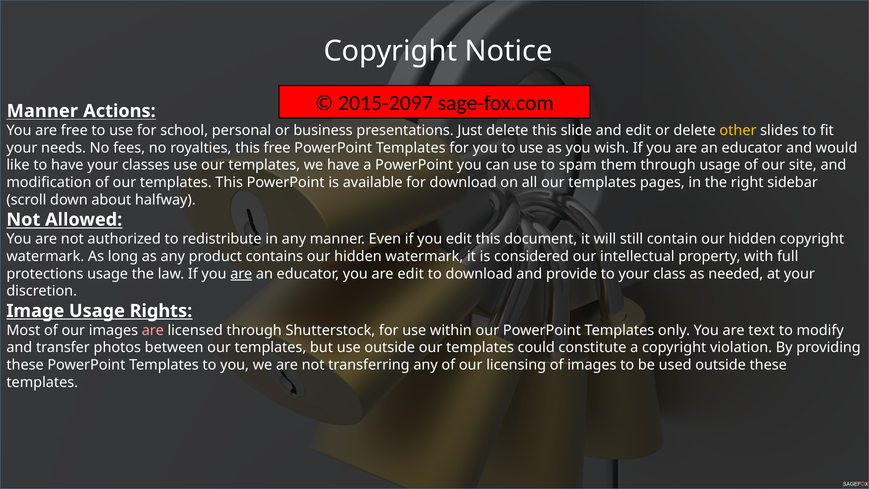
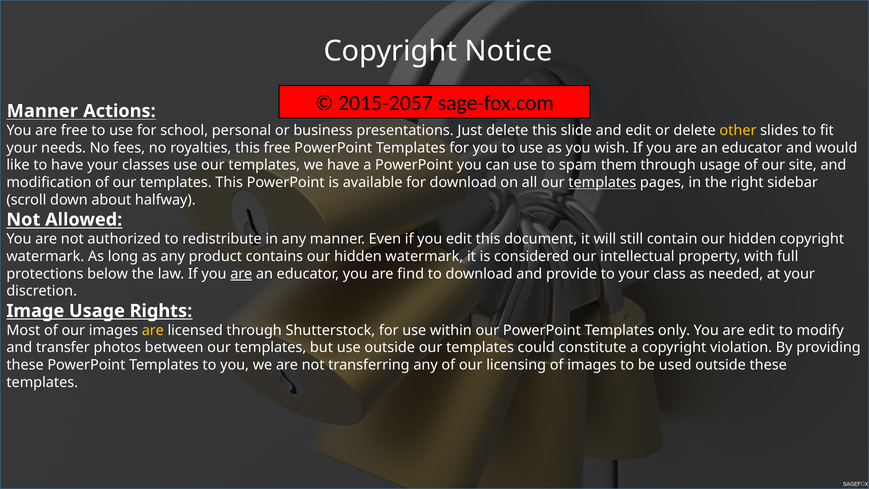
2015-2097: 2015-2097 -> 2015-2057 (385, 103)
templates underline: none -> present (602, 182)
protections usage: usage -> below (108, 274)
are edit: edit -> find (411, 274)
are colour: pink -> yellow (153, 330)
are text: text -> edit (762, 330)
